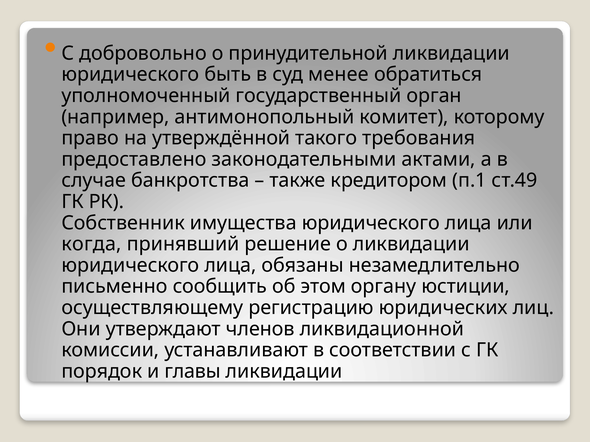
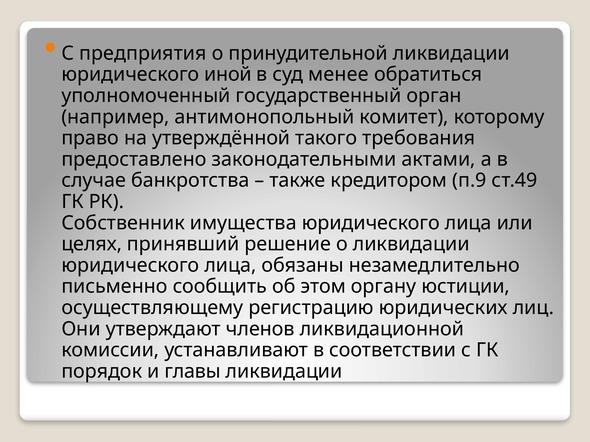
добровольно: добровольно -> предприятия (143, 53)
быть: быть -> иной (228, 75)
п.1: п.1 -> п.9 (469, 181)
когда: когда -> целях (92, 244)
